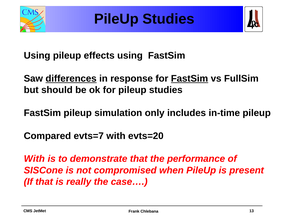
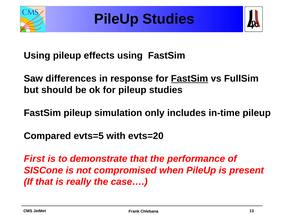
differences underline: present -> none (71, 79)
evts=7: evts=7 -> evts=5 (89, 136)
With: With -> First (34, 159)
